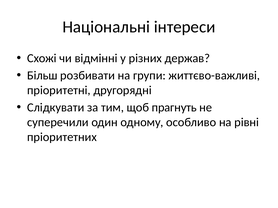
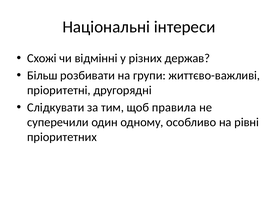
прагнуть: прагнуть -> правила (174, 108)
